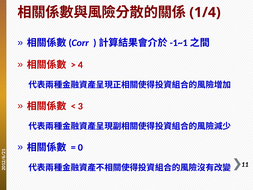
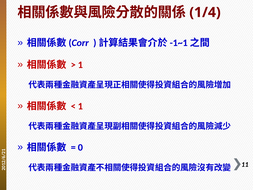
4: 4 -> 1 (80, 65)
3: 3 -> 1 (80, 106)
